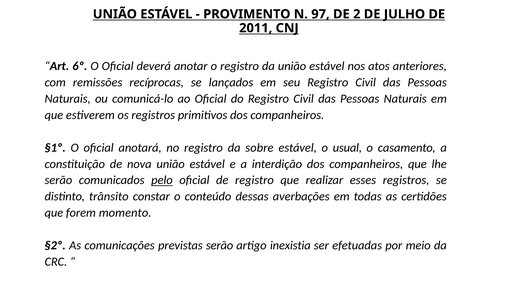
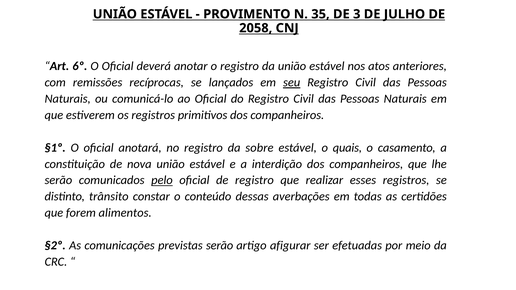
97: 97 -> 35 (320, 14)
2: 2 -> 3 (357, 14)
2011: 2011 -> 2058 (256, 28)
seu underline: none -> present (292, 83)
usual: usual -> quais (347, 148)
momento: momento -> alimentos (125, 213)
inexistia: inexistia -> afigurar (290, 246)
